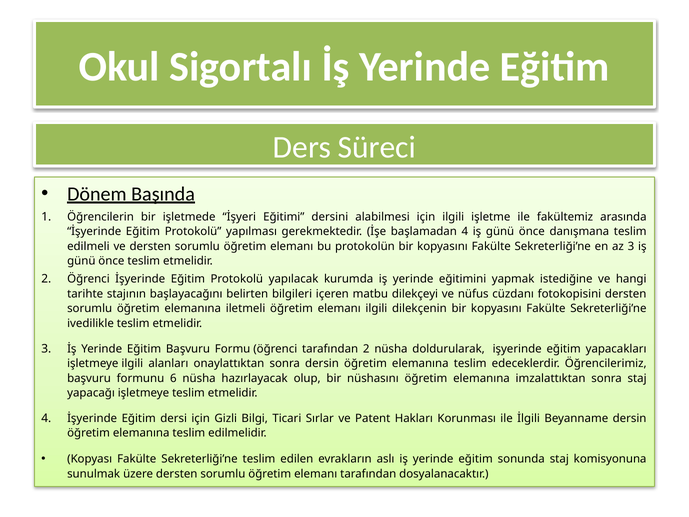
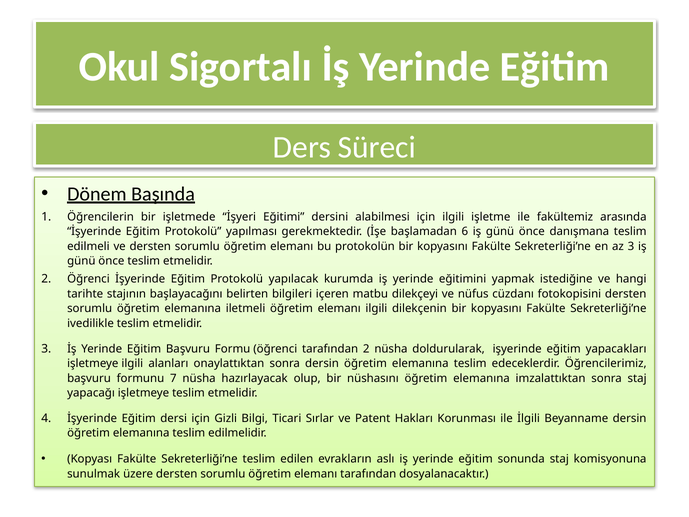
başlamadan 4: 4 -> 6 (465, 231)
6: 6 -> 7 (173, 378)
